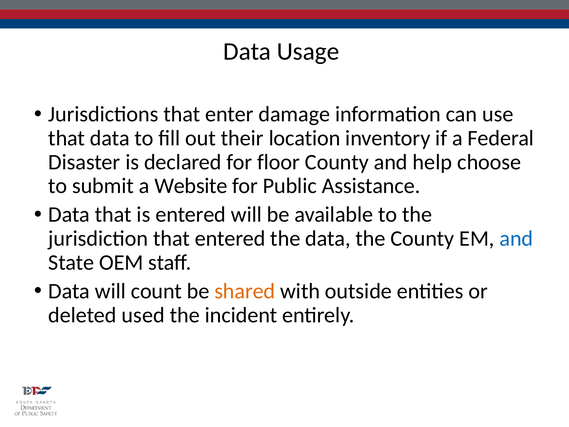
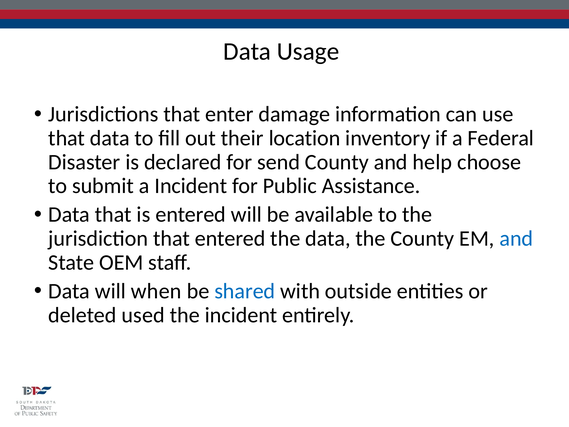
floor: floor -> send (279, 162)
a Website: Website -> Incident (191, 186)
count: count -> when (156, 291)
shared colour: orange -> blue (245, 291)
